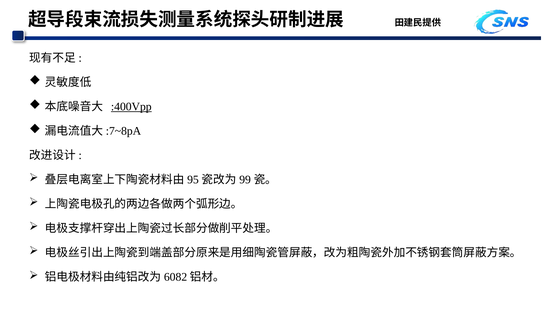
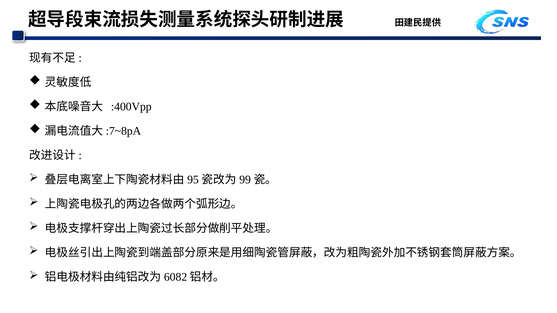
:400Vpp underline: present -> none (131, 107)
